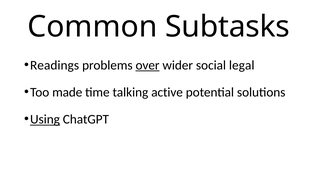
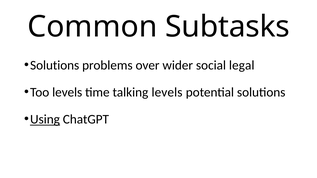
Readings: Readings -> Solutions (55, 65)
over underline: present -> none (148, 65)
Too made: made -> levels (67, 92)
talking active: active -> levels (167, 92)
